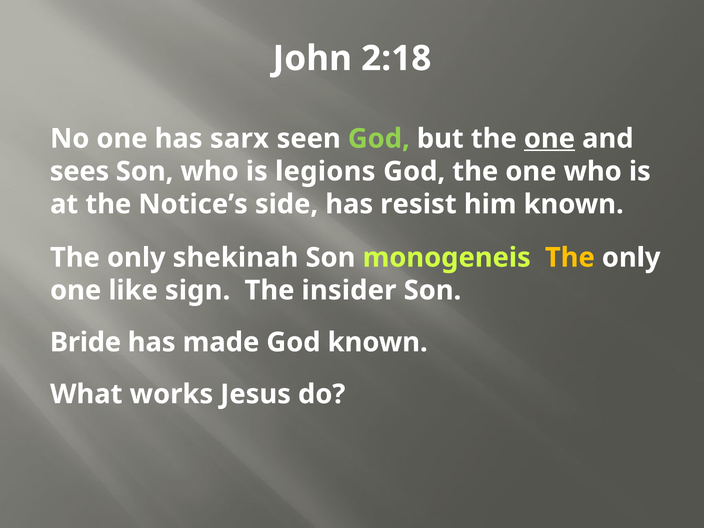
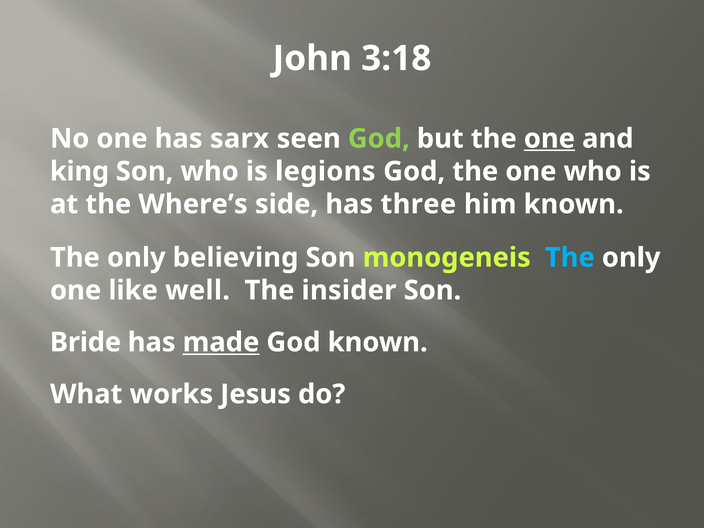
2:18: 2:18 -> 3:18 (396, 58)
sees: sees -> king (79, 171)
Notice’s: Notice’s -> Where’s (193, 204)
resist: resist -> three (418, 204)
shekinah: shekinah -> believing (236, 258)
The colour: yellow -> light blue (570, 258)
sign: sign -> well (198, 290)
made underline: none -> present (221, 342)
